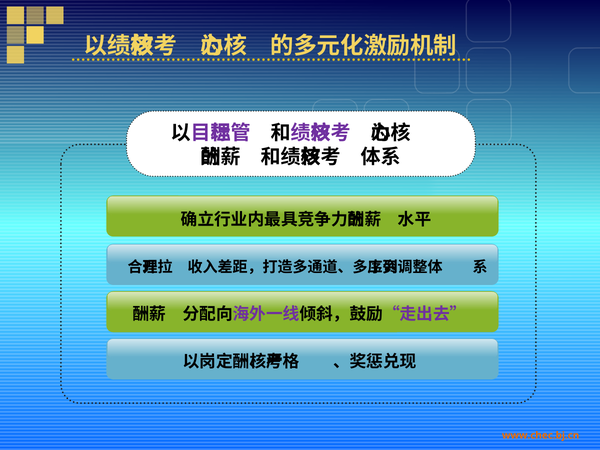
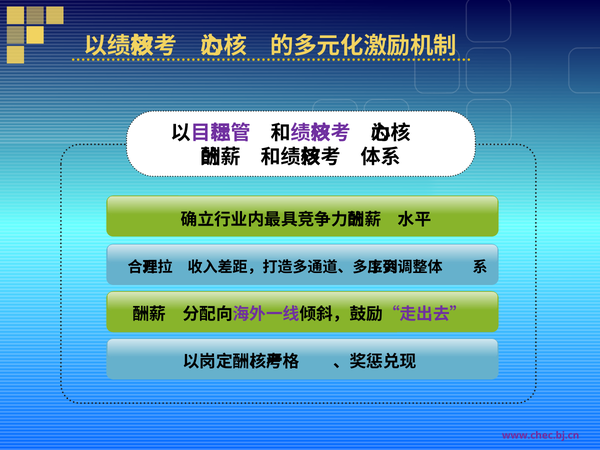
www.chec.bj.cn colour: orange -> purple (541, 435)
